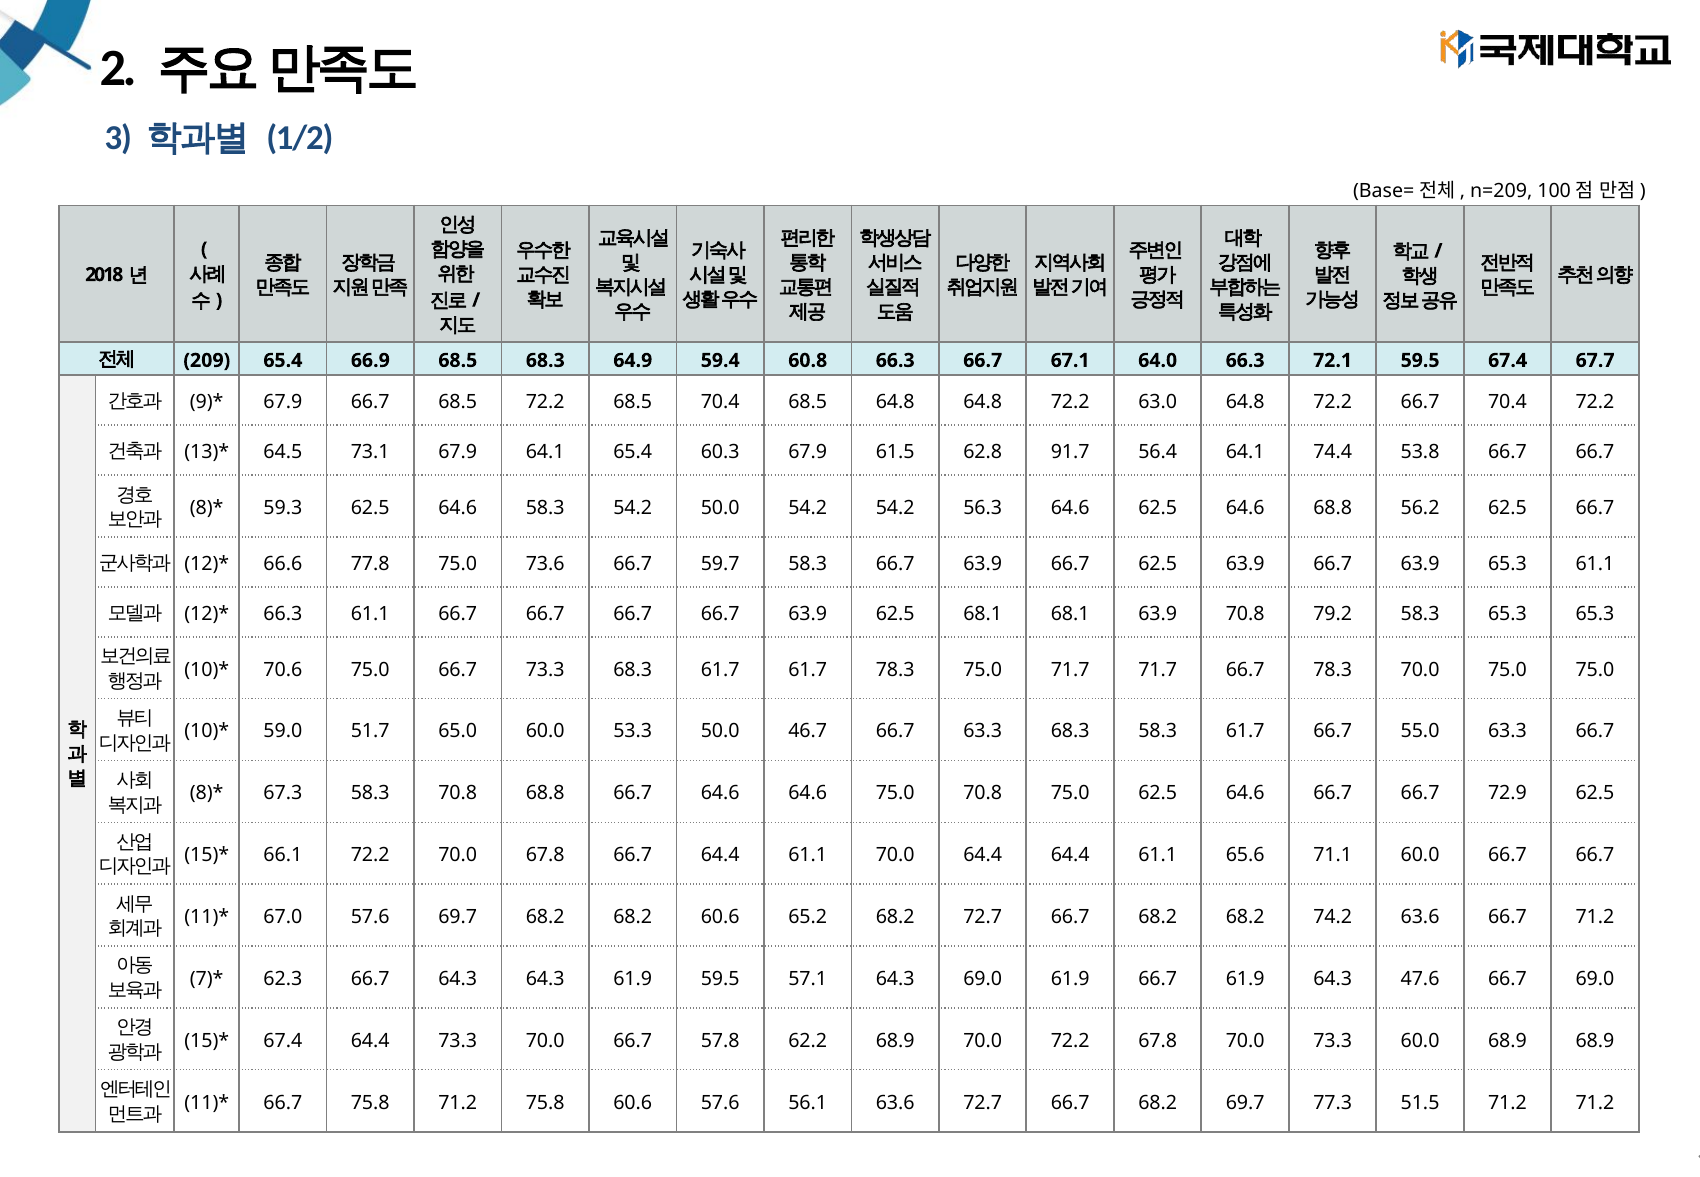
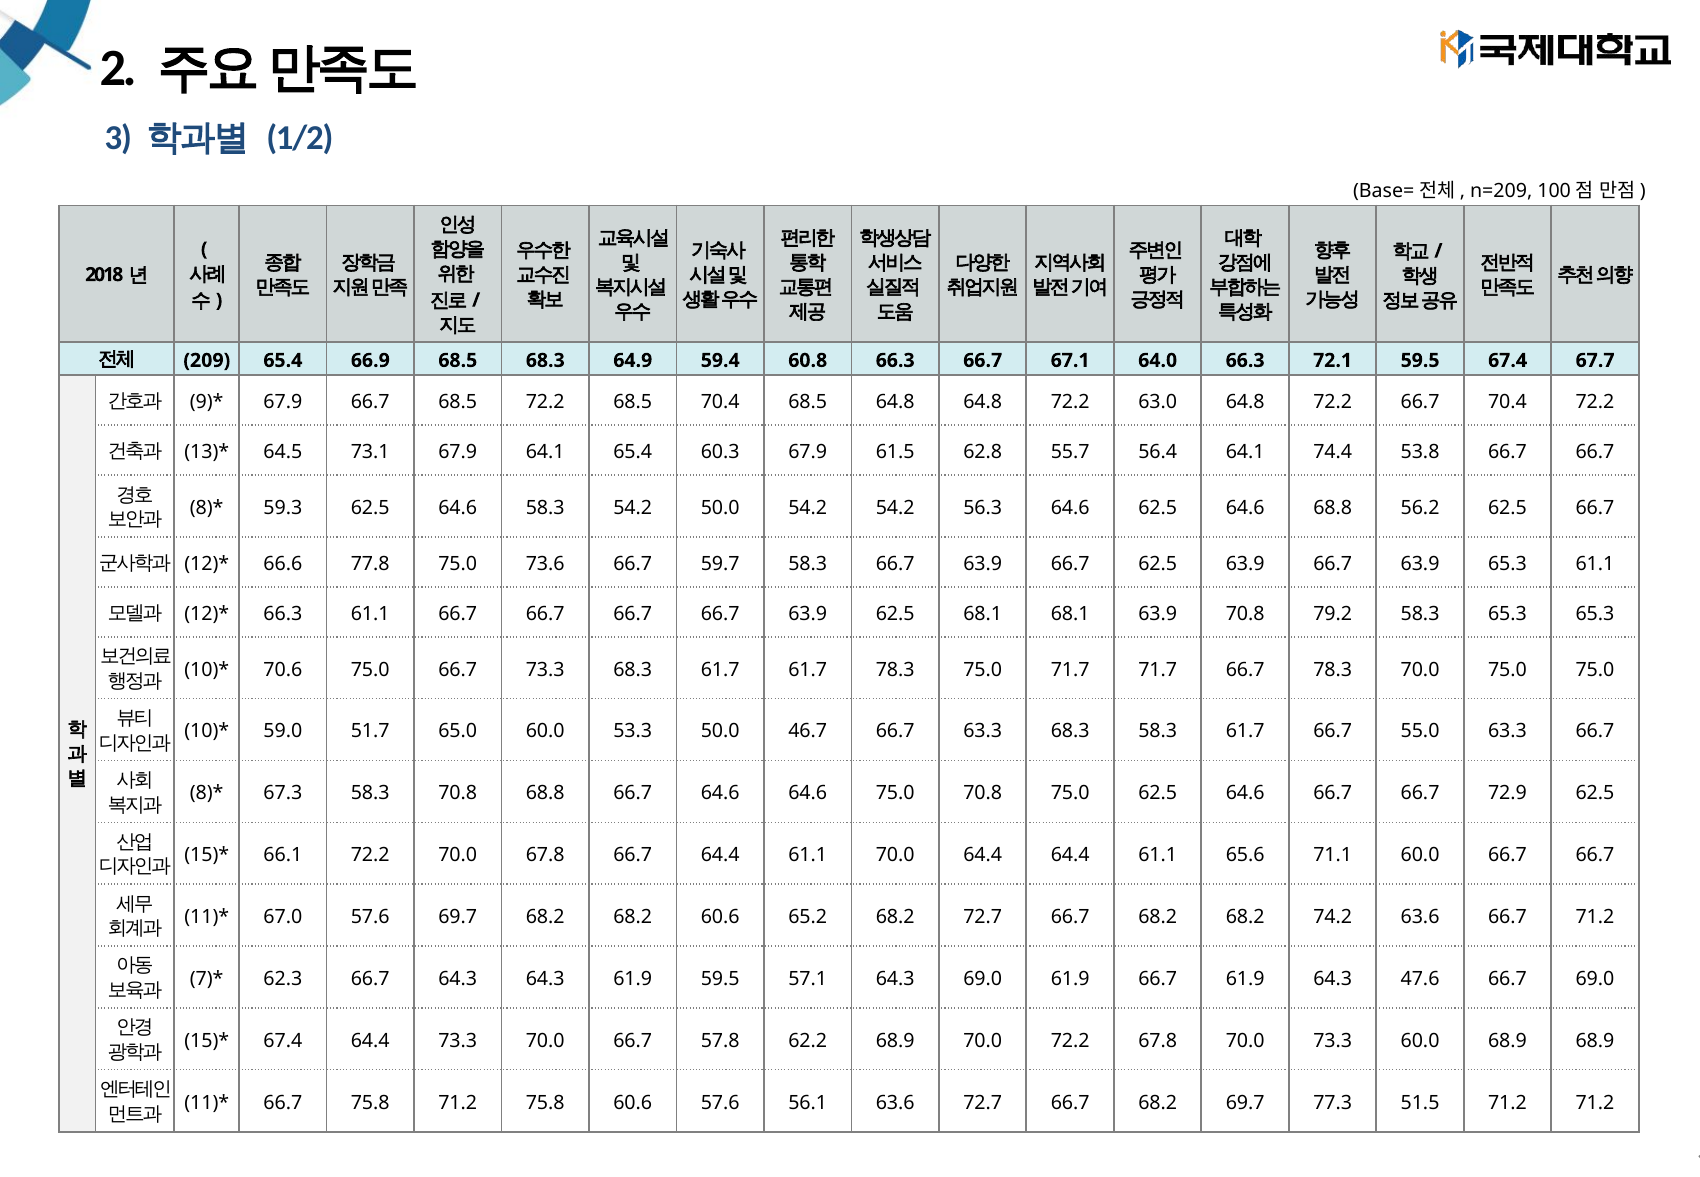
91.7: 91.7 -> 55.7 (1070, 452)
